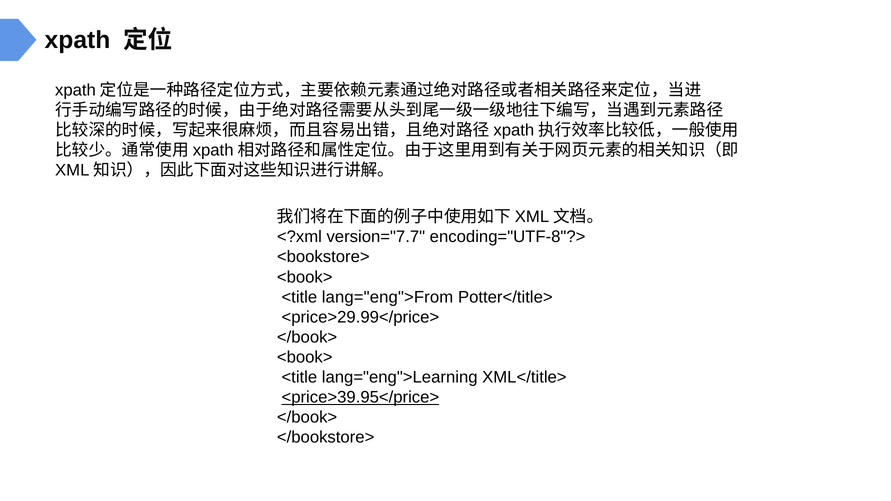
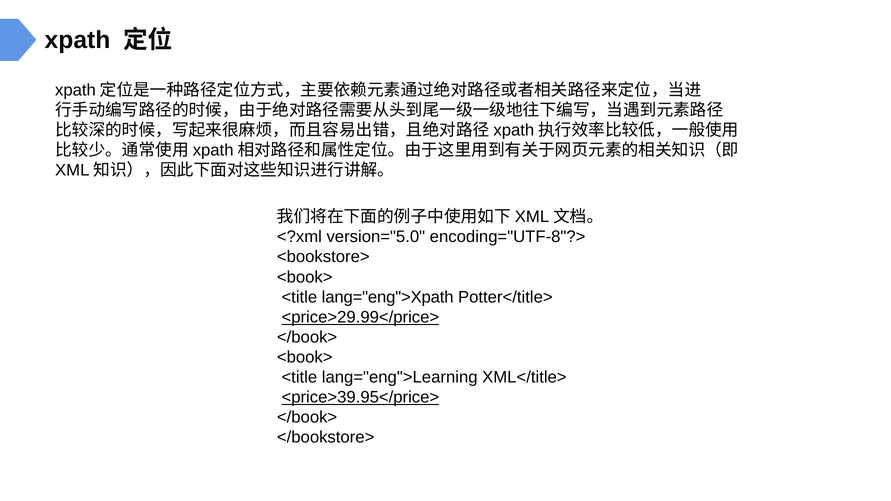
version="7.7: version="7.7 -> version="5.0 (376, 237)
lang="eng">From: lang="eng">From -> lang="eng">Xpath (388, 297)
<price>29.99</price> underline: none -> present (360, 317)
